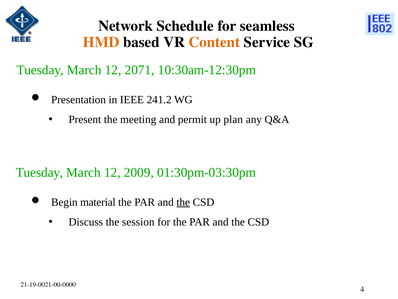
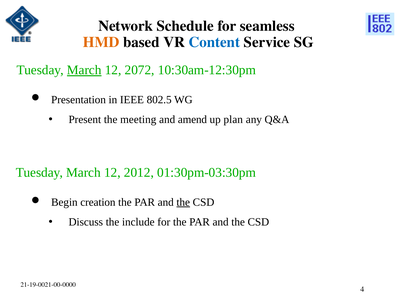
Content colour: orange -> blue (214, 42)
March underline: none -> present (84, 70)
2071: 2071 -> 2072 (140, 70)
241.2: 241.2 -> 802.5 (159, 99)
permit: permit -> amend (192, 119)
2009: 2009 -> 2012 (139, 172)
material: material -> creation (98, 202)
session: session -> include (138, 222)
